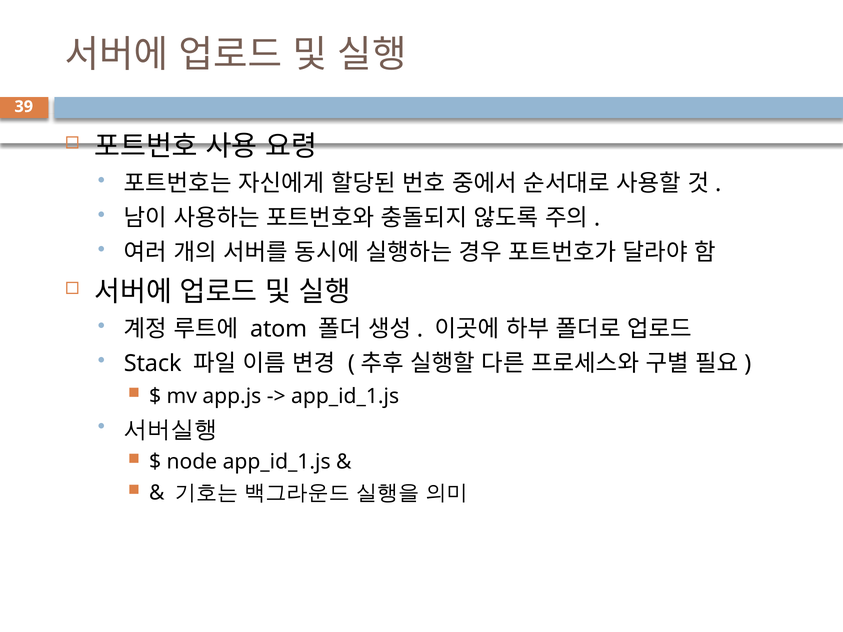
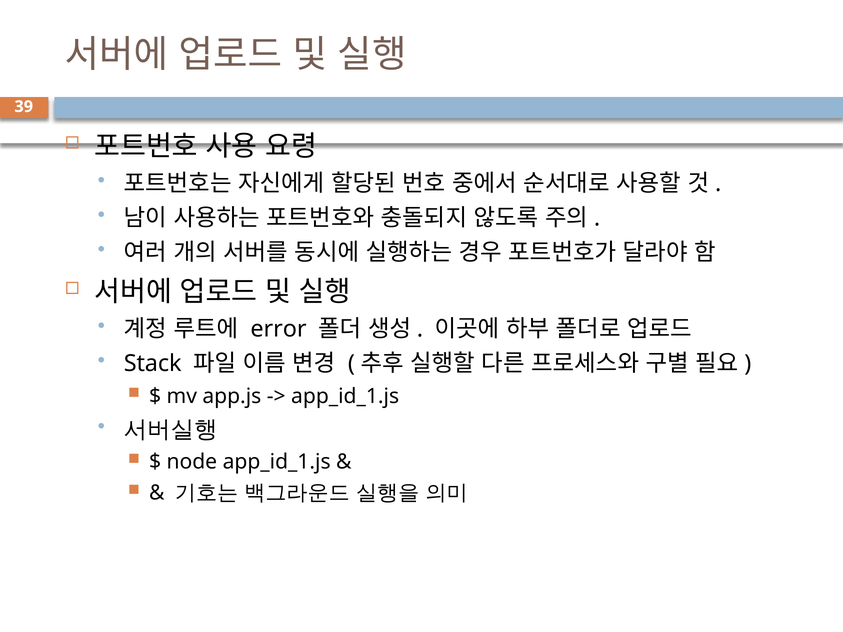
atom: atom -> error (279, 329)
